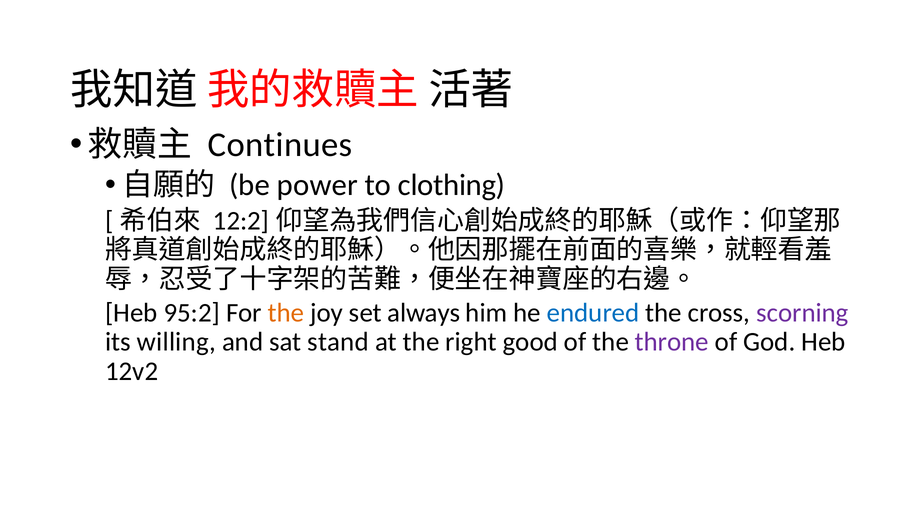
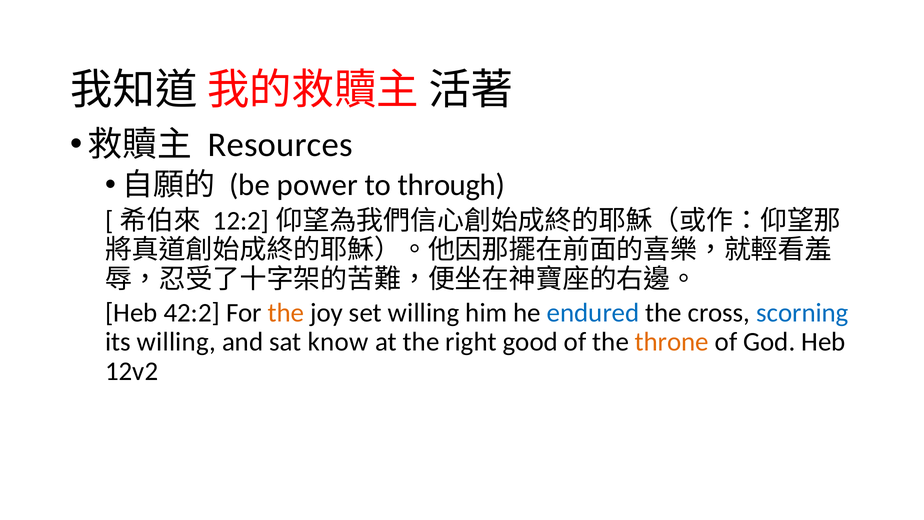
Continues: Continues -> Resources (280, 145)
clothing: clothing -> through (451, 185)
95:2: 95:2 -> 42:2 (192, 313)
set always: always -> willing (424, 313)
scorning colour: purple -> blue (802, 313)
stand: stand -> know (338, 342)
throne colour: purple -> orange (672, 342)
